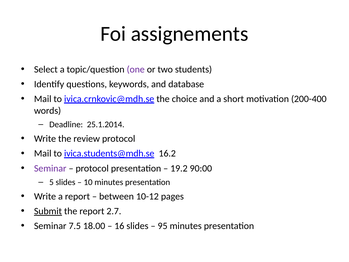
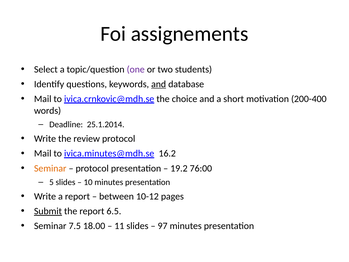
and underline: none -> present (159, 84)
ivica.students@mdh.se: ivica.students@mdh.se -> ivica.minutes@mdh.se (109, 153)
Seminar colour: purple -> orange (50, 168)
90:00: 90:00 -> 76:00 (201, 168)
2.7: 2.7 -> 6.5 (114, 211)
16: 16 -> 11 (119, 226)
95: 95 -> 97 (163, 226)
